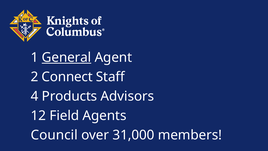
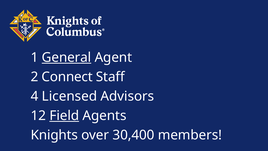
Products: Products -> Licensed (69, 96)
Field underline: none -> present (64, 115)
Council: Council -> Knights (54, 135)
31,000: 31,000 -> 30,400 (133, 135)
